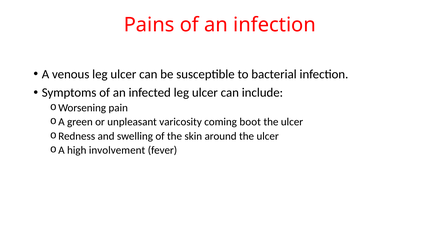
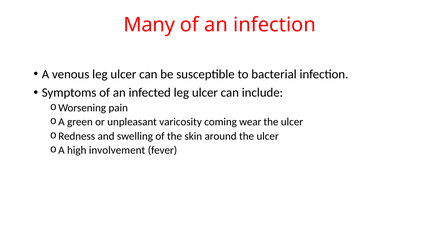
Pains: Pains -> Many (149, 25)
boot: boot -> wear (250, 122)
